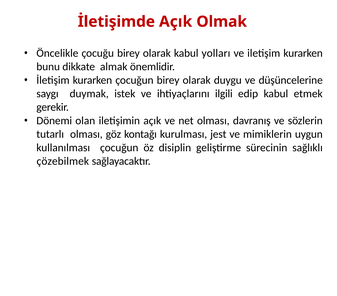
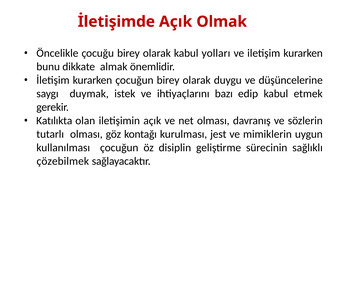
ilgili: ilgili -> bazı (224, 94)
Dönemi: Dönemi -> Katılıkta (54, 121)
